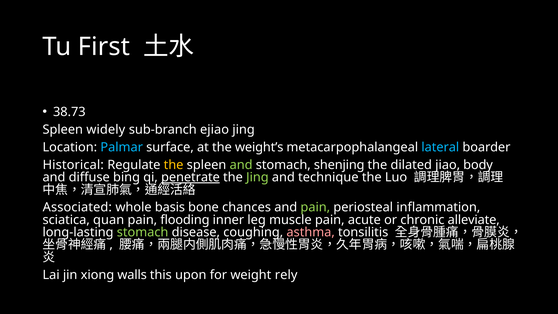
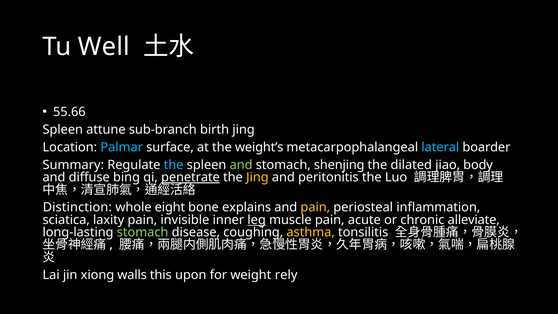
First: First -> Well (104, 47)
38.73: 38.73 -> 55.66 (69, 112)
widely: widely -> attune (106, 130)
ejiao: ejiao -> birth (215, 130)
Historical: Historical -> Summary (73, 165)
the colour: yellow -> light blue (174, 165)
Jing colour: light green -> yellow (257, 177)
technique: technique -> peritonitis (328, 177)
Associated: Associated -> Distinction (77, 207)
basis: basis -> eight (170, 207)
chances: chances -> explains (247, 207)
pain colour: light green -> yellow (315, 207)
quan: quan -> laxity (109, 220)
flooding: flooding -> invisible (185, 220)
leg underline: none -> present (257, 220)
asthma colour: pink -> yellow (311, 232)
